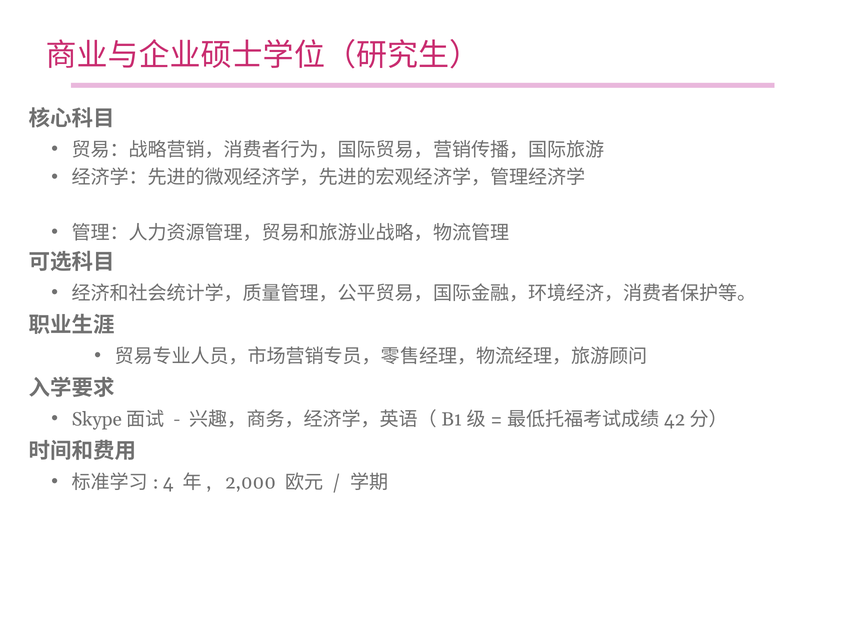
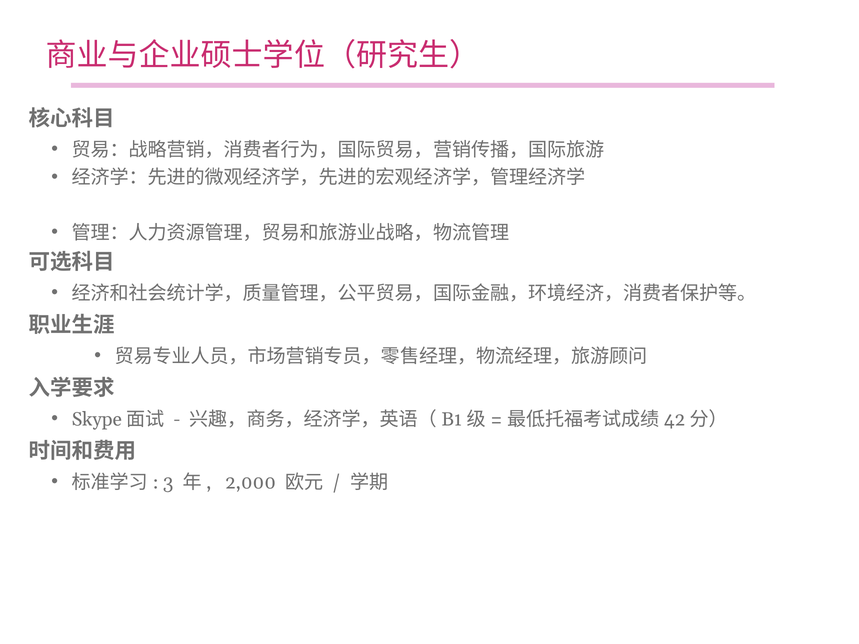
4: 4 -> 3 (168, 482)
